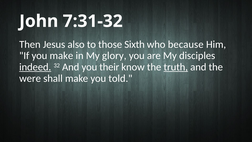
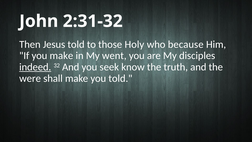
7:31-32: 7:31-32 -> 2:31-32 (93, 21)
Jesus also: also -> told (76, 44)
Sixth: Sixth -> Holy (134, 44)
glory: glory -> went (114, 56)
their: their -> seek (109, 67)
truth underline: present -> none (176, 67)
